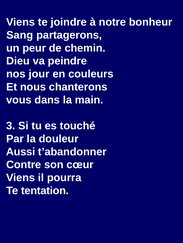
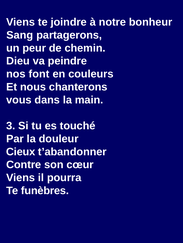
jour: jour -> font (39, 74)
Aussi: Aussi -> Cieux (21, 152)
tentation: tentation -> funèbres (45, 191)
